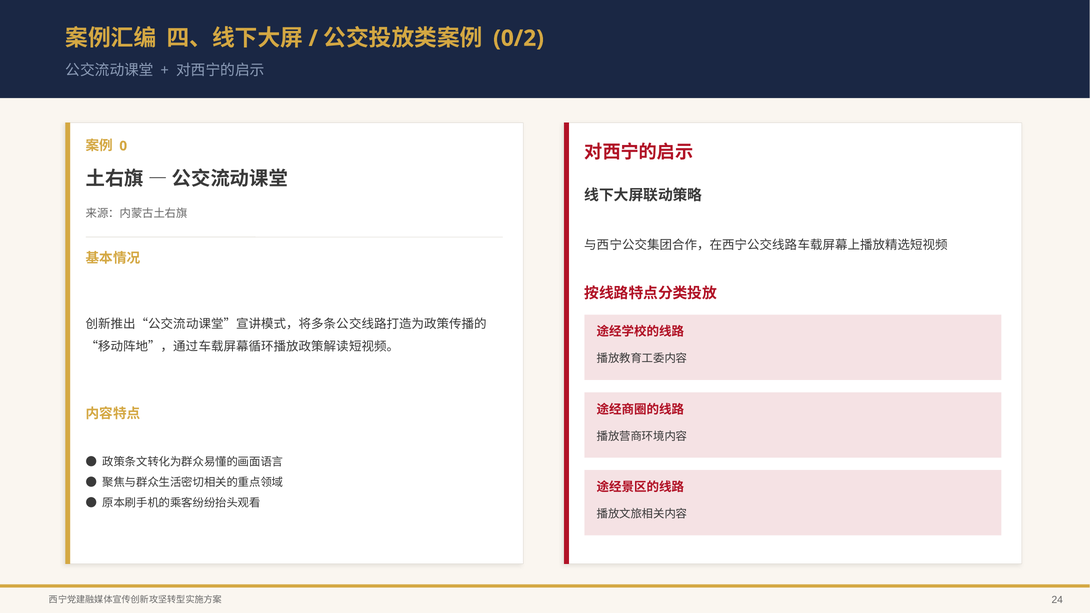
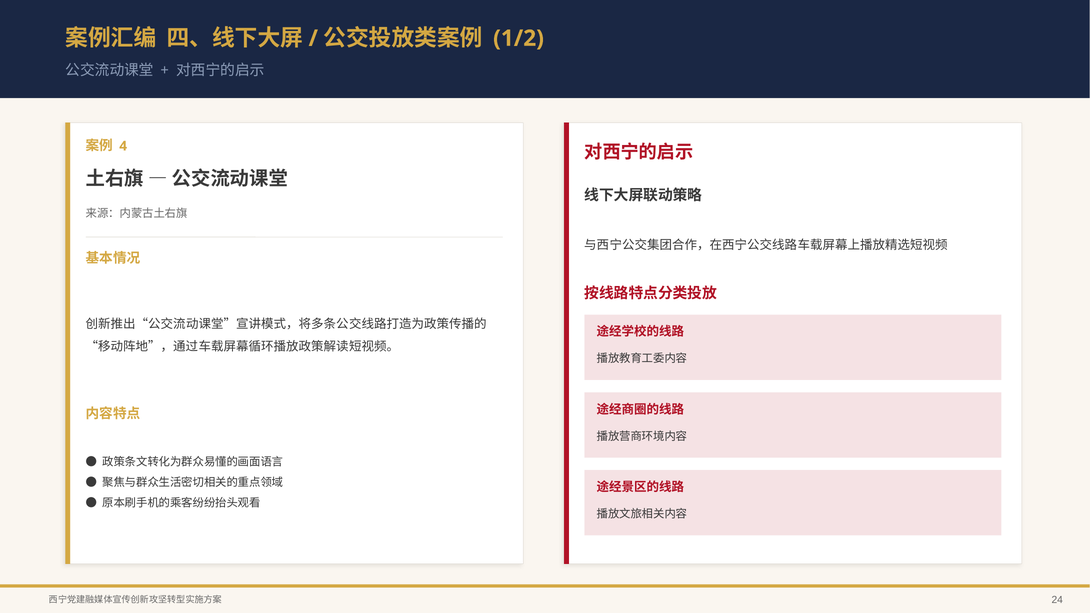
0/2: 0/2 -> 1/2 (519, 38)
0: 0 -> 4 (123, 146)
